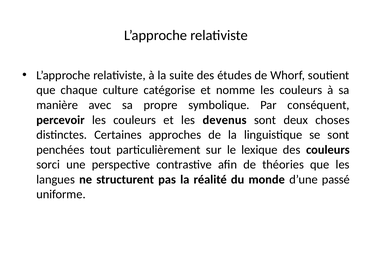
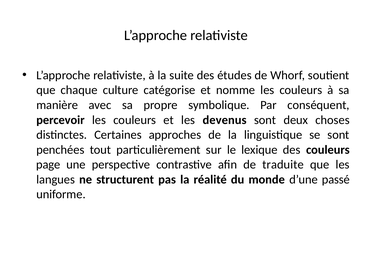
sorci: sorci -> page (48, 165)
théories: théories -> traduite (283, 165)
